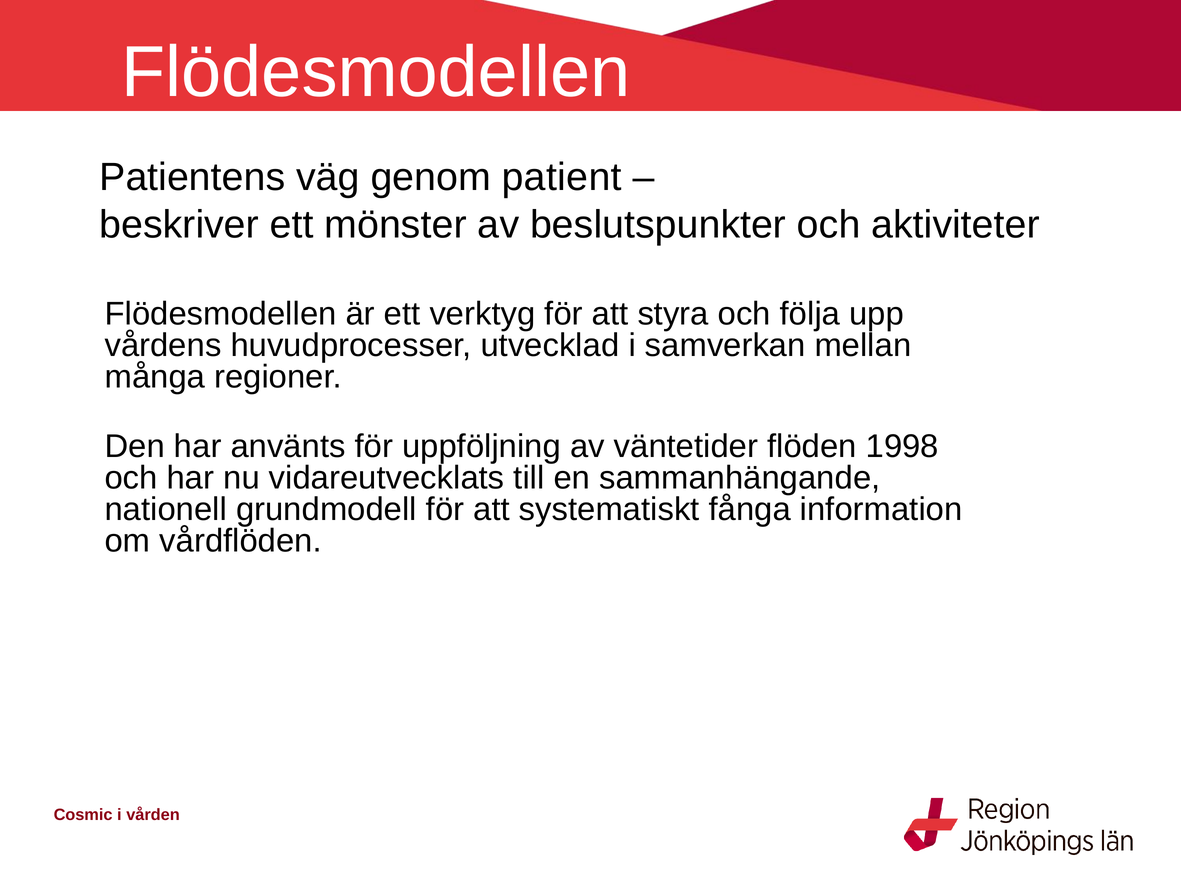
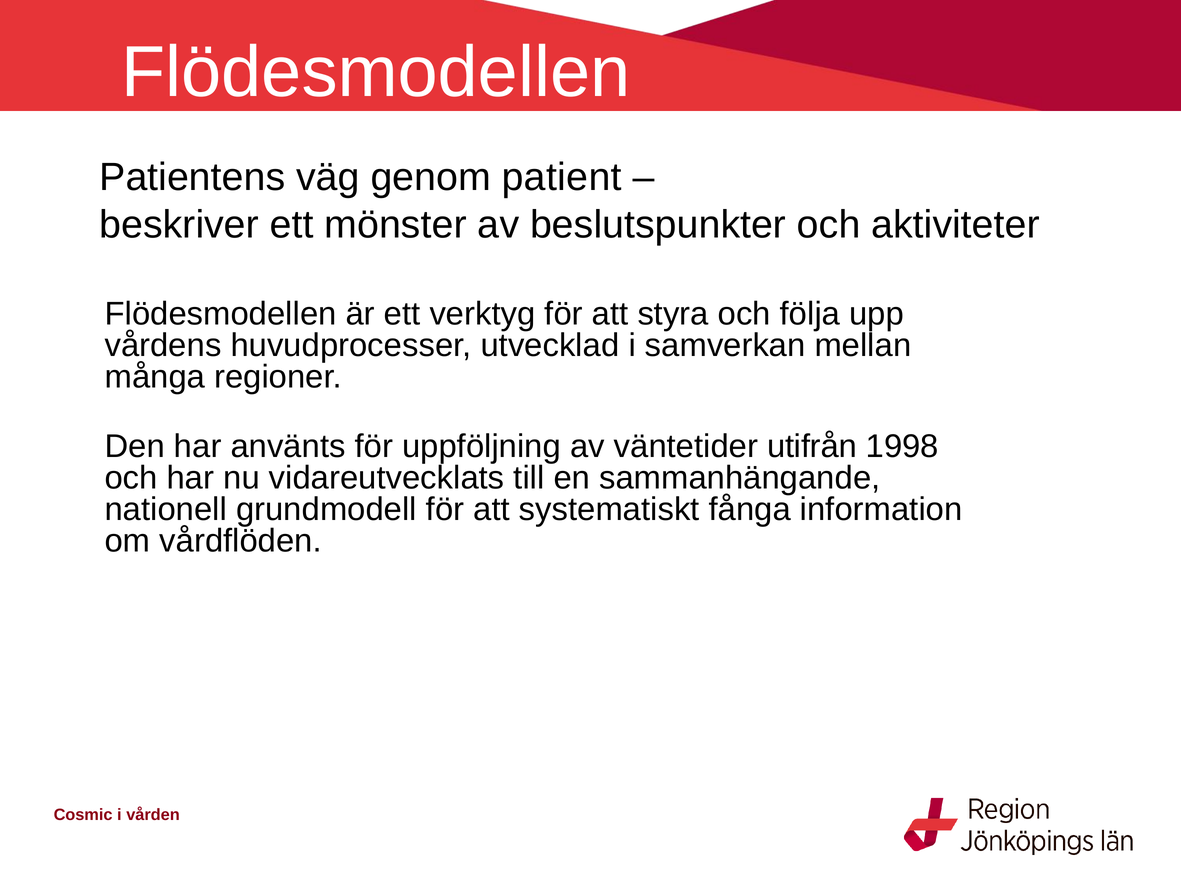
flöden: flöden -> utifrån (812, 447)
